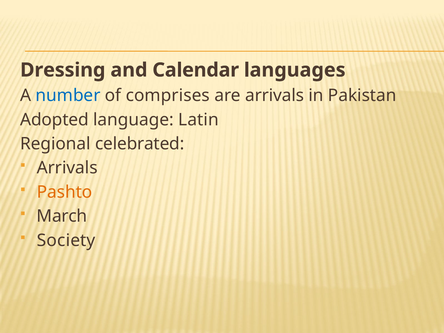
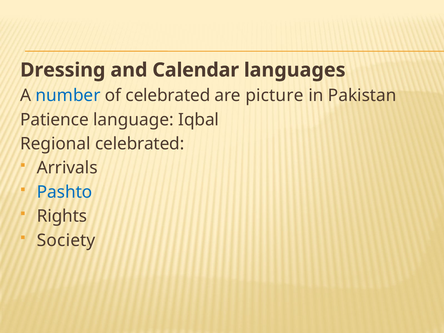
of comprises: comprises -> celebrated (168, 95)
are arrivals: arrivals -> picture (274, 95)
Adopted: Adopted -> Patience (54, 120)
Latin: Latin -> Iqbal (199, 120)
Pashto colour: orange -> blue (65, 192)
March: March -> Rights (62, 216)
